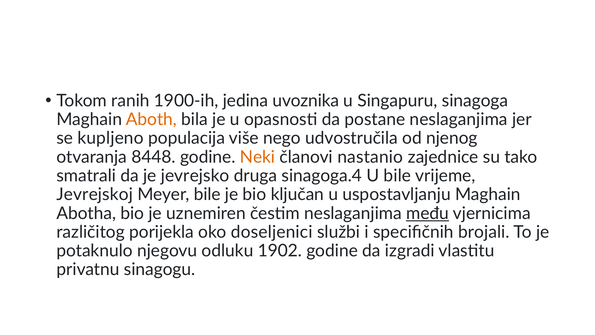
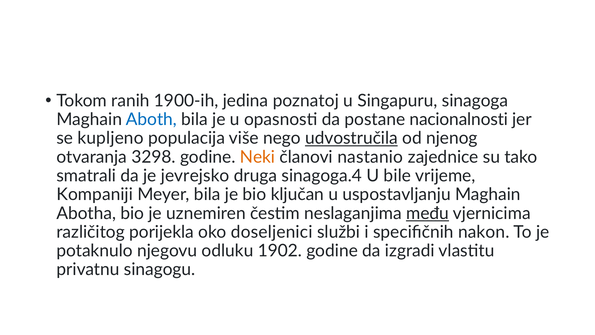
uvoznika: uvoznika -> poznatoj (306, 101)
Aboth colour: orange -> blue (151, 119)
postane neslaganjima: neslaganjima -> nacionalnosti (459, 119)
udvostručila underline: none -> present (351, 138)
8448: 8448 -> 3298 (154, 157)
Jevrejskoj: Jevrejskoj -> Kompaniji (95, 194)
Meyer bile: bile -> bila (207, 194)
brojali: brojali -> nakon (484, 232)
